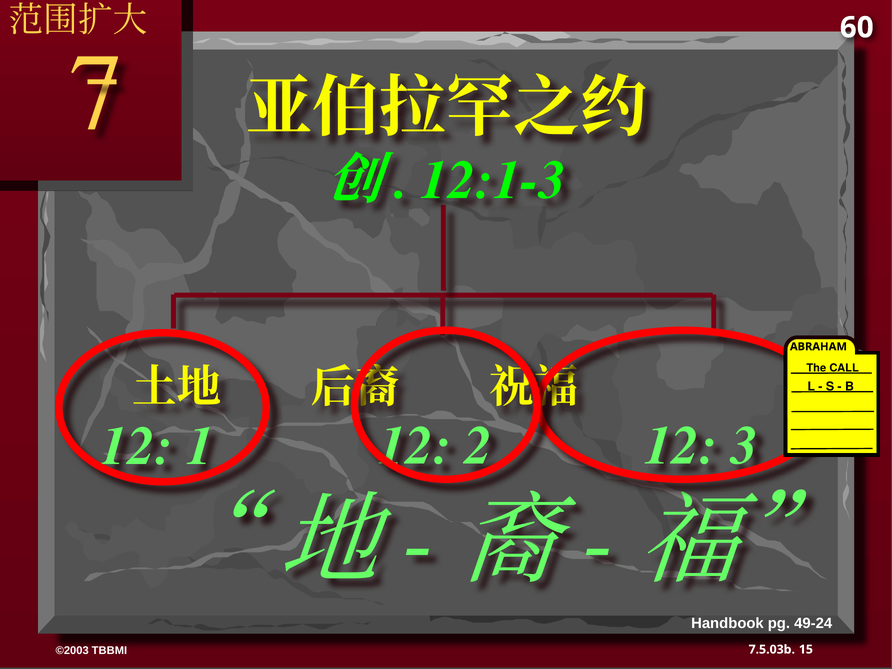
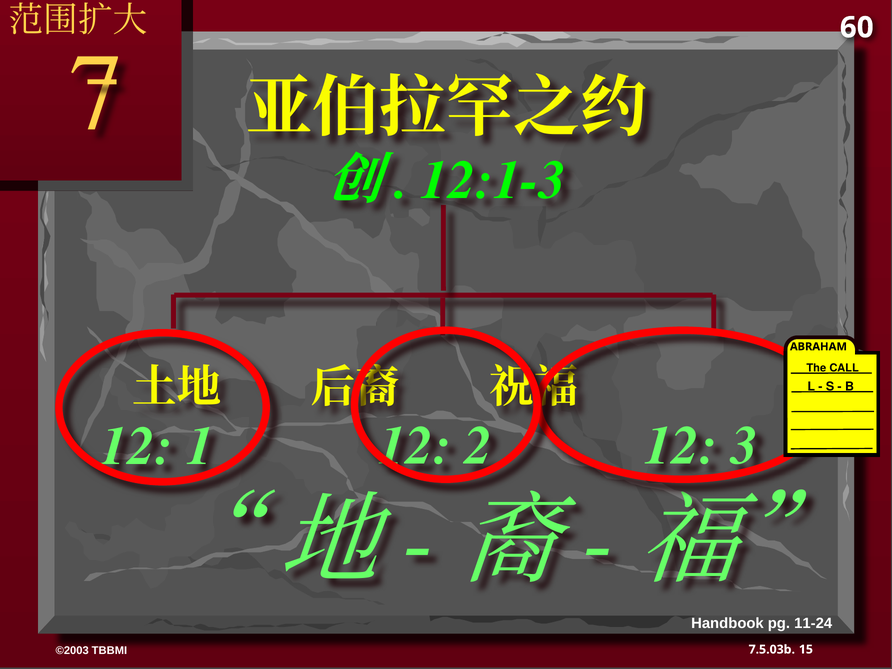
49-24: 49-24 -> 11-24 (813, 623)
